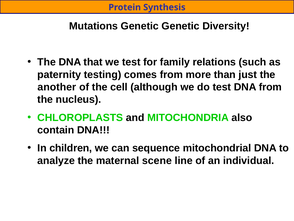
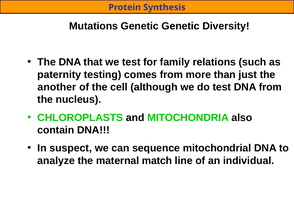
children: children -> suspect (71, 148)
scene: scene -> match (157, 160)
